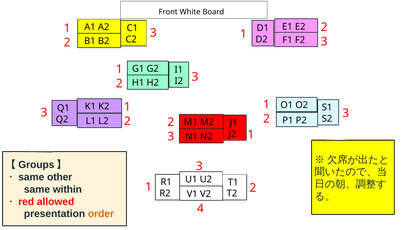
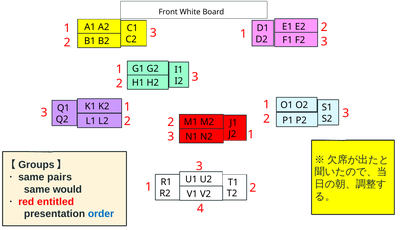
other: other -> pairs (60, 177)
within: within -> would (67, 189)
allowed: allowed -> entitled (56, 201)
order colour: orange -> blue (101, 213)
